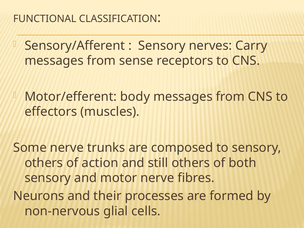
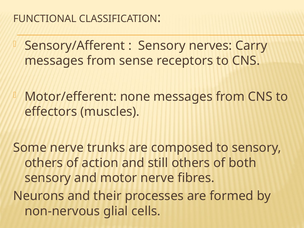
body: body -> none (135, 97)
